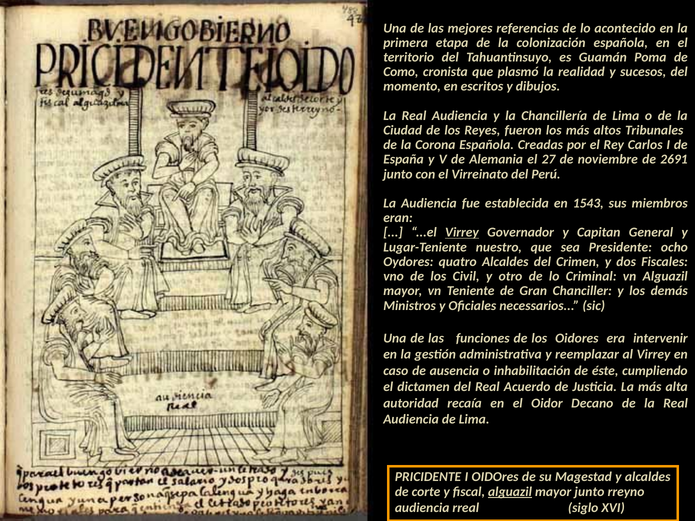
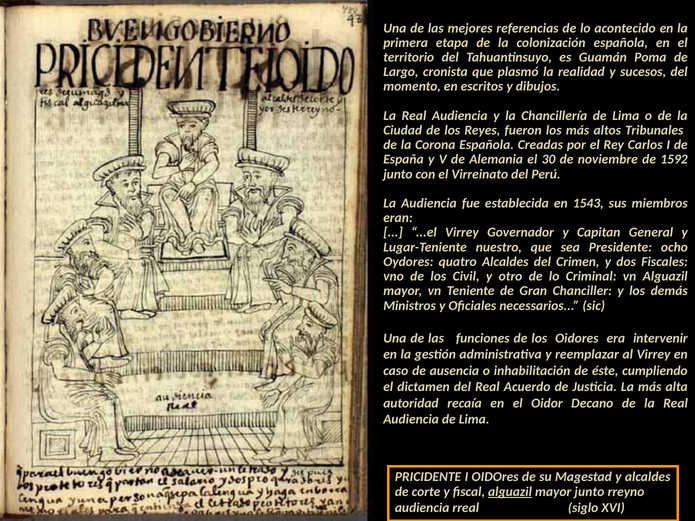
Como: Como -> Largo (401, 72)
27: 27 -> 30 (549, 160)
2691: 2691 -> 1592 (674, 160)
Virrey underline: present -> none (462, 233)
